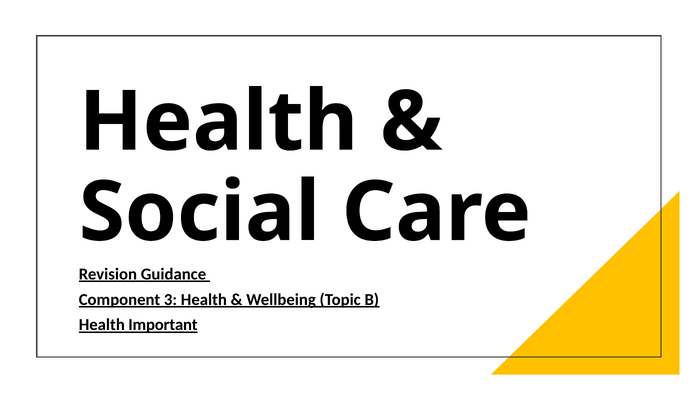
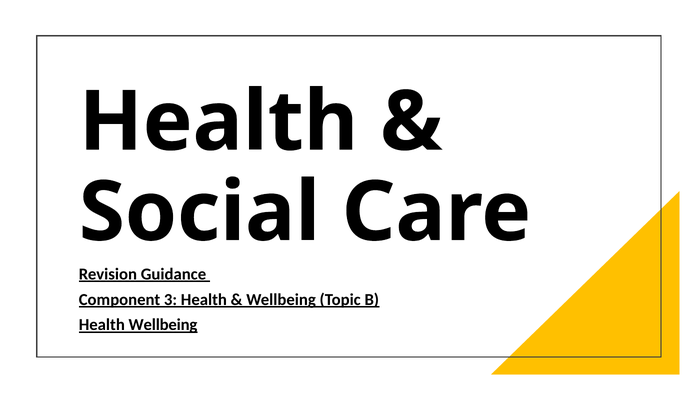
Health Important: Important -> Wellbeing (163, 325)
